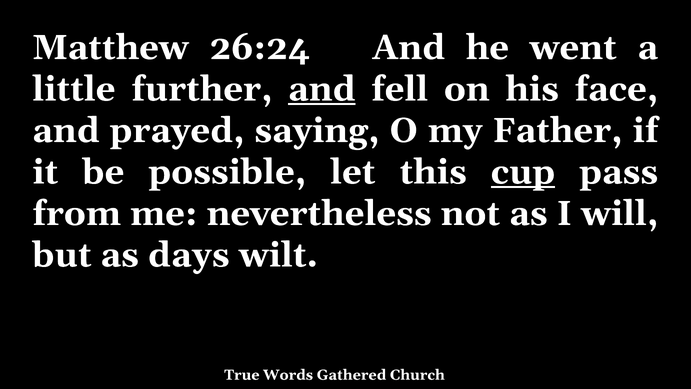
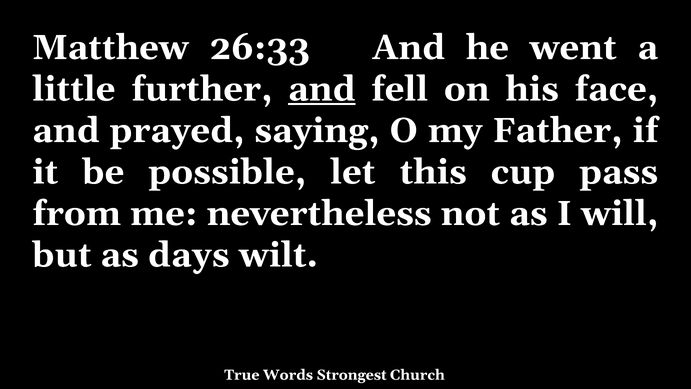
26:24: 26:24 -> 26:33 (260, 48)
cup underline: present -> none (523, 172)
Gathered: Gathered -> Strongest (352, 375)
